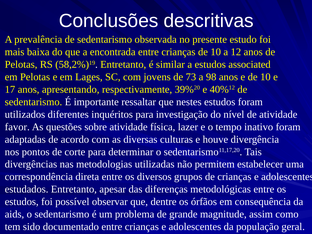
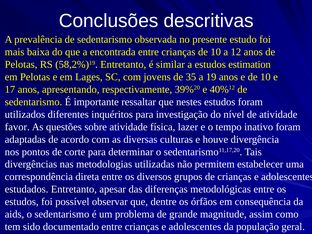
associated: associated -> estimation (250, 64)
73: 73 -> 35 (191, 77)
98: 98 -> 19 (211, 77)
